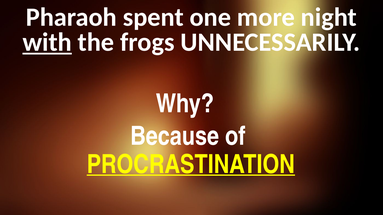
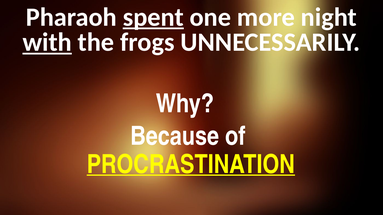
spent underline: none -> present (153, 17)
